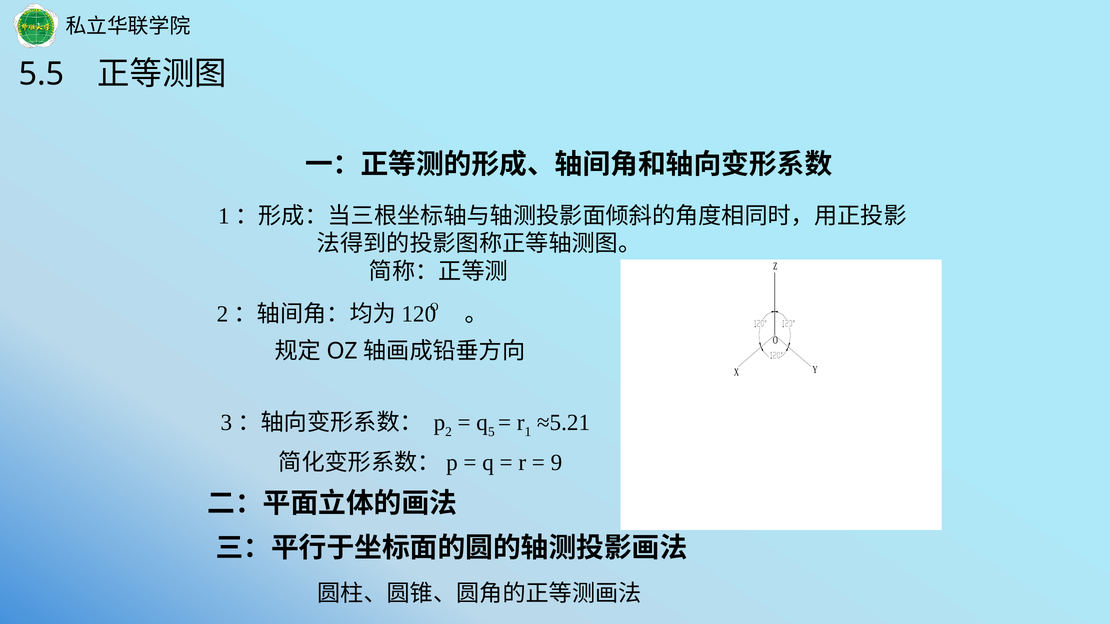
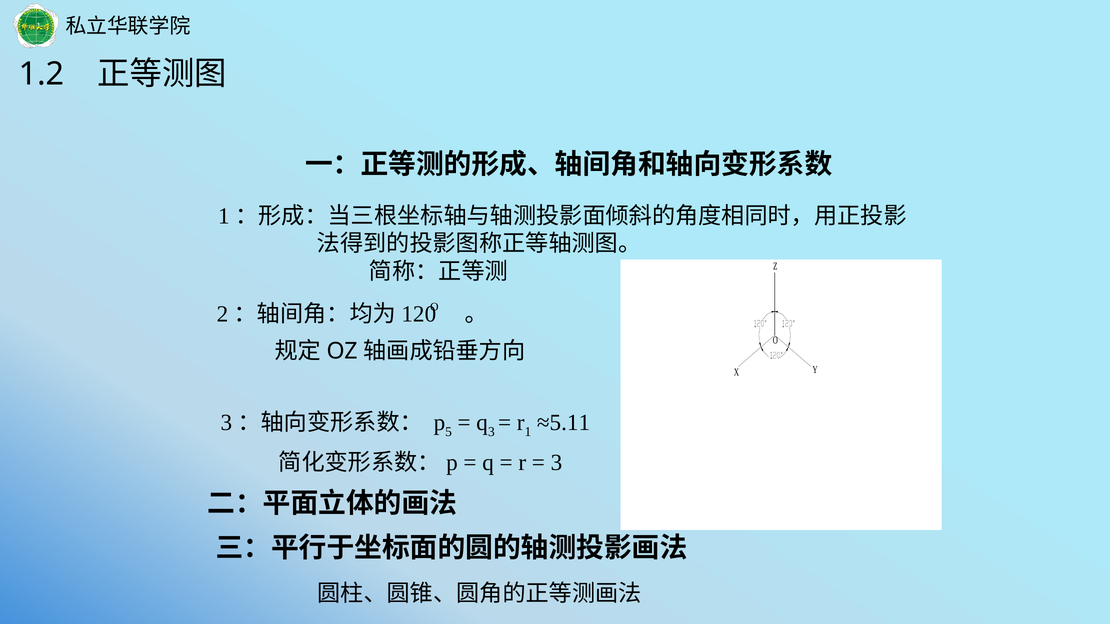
5.5: 5.5 -> 1.2 (42, 74)
2: 2 -> 5 (449, 432)
q 5: 5 -> 3 (491, 432)
≈5.21: ≈5.21 -> ≈5.11 (564, 423)
9: 9 -> 3 (556, 463)
